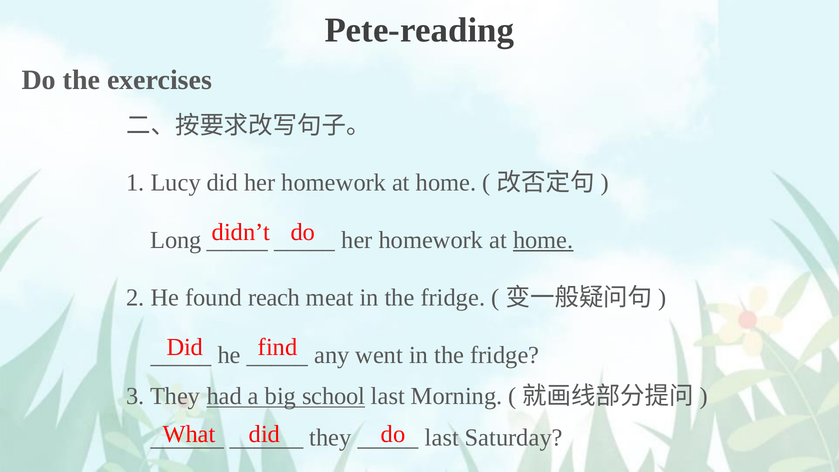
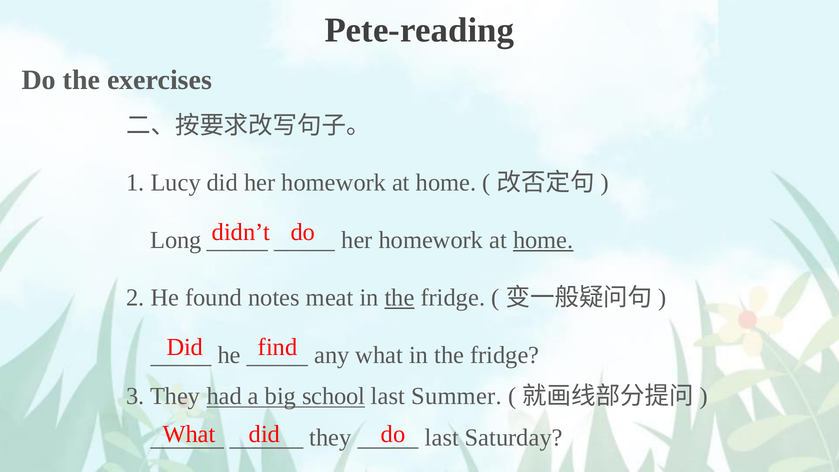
reach: reach -> notes (274, 298)
the underline: none -> present (400, 298)
any went: went -> what (379, 355)
Morning: Morning -> Summer (457, 396)
